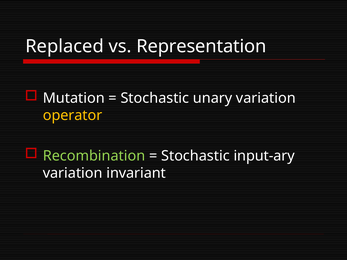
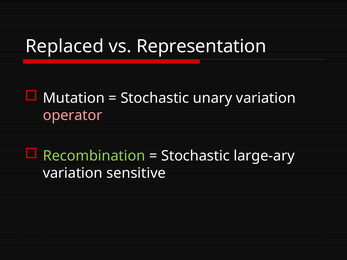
operator colour: yellow -> pink (73, 116)
input-ary: input-ary -> large-ary (264, 156)
invariant: invariant -> sensitive (136, 173)
